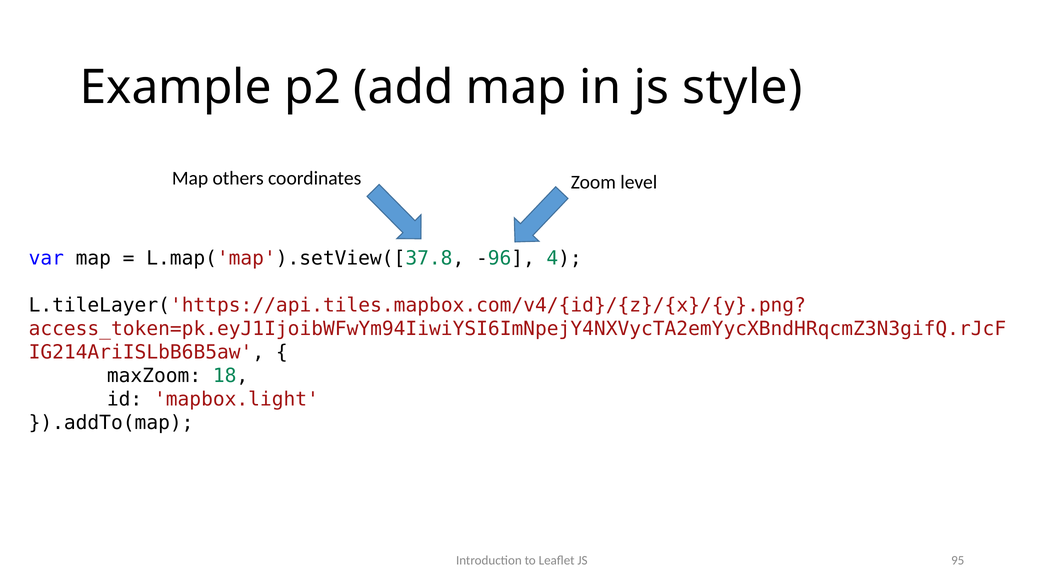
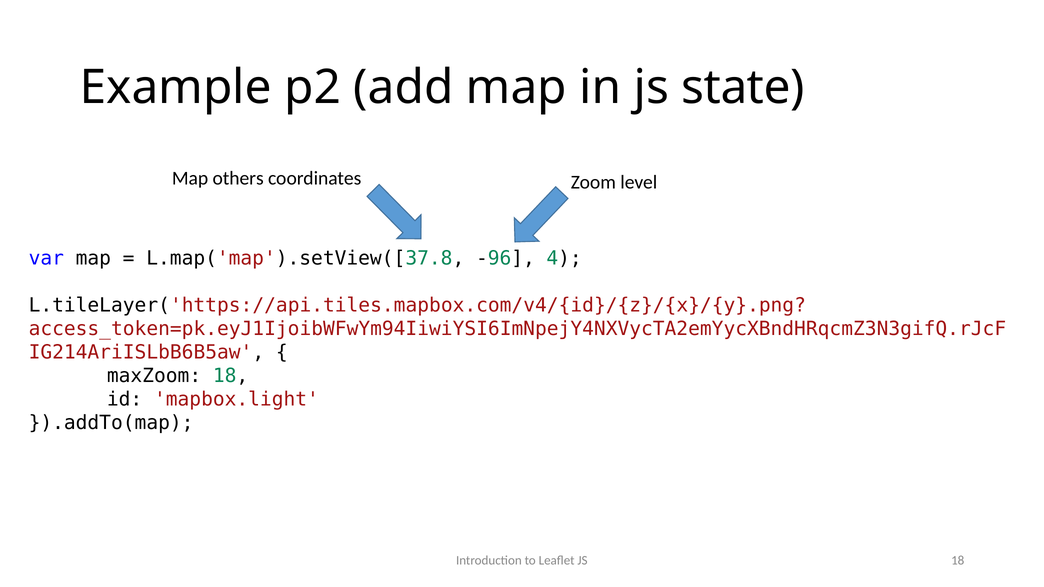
style: style -> state (743, 88)
JS 95: 95 -> 18 (958, 561)
